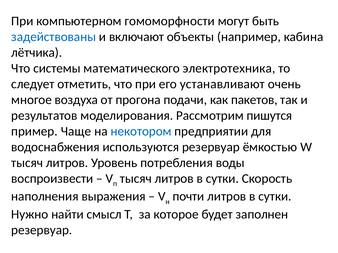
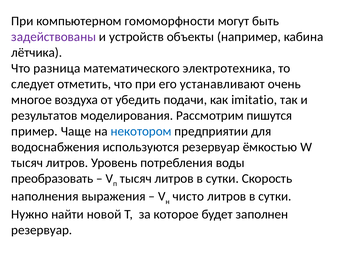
задействованы colour: blue -> purple (54, 37)
включают: включают -> устройств (136, 37)
системы: системы -> разница (57, 68)
прогона: прогона -> убедить (138, 100)
пакетов: пакетов -> imitatio (254, 100)
воспроизвести: воспроизвести -> преобразовать (52, 179)
почти: почти -> чисто (188, 197)
смысл: смысл -> новой (104, 215)
